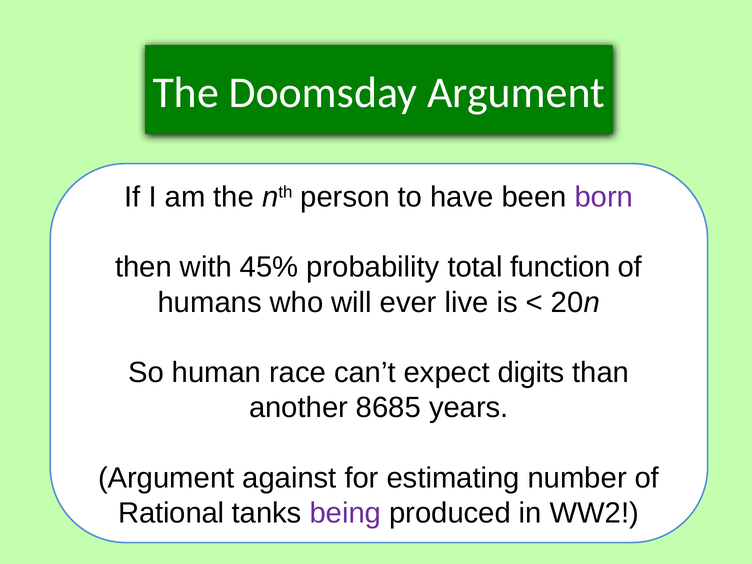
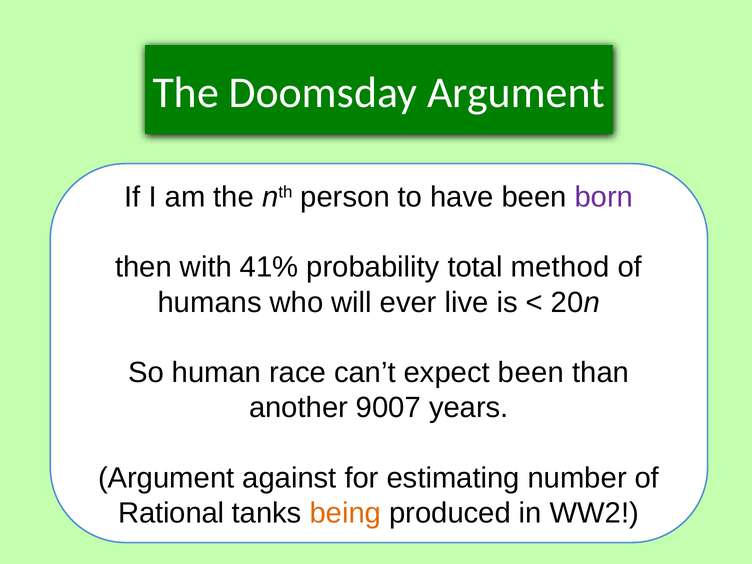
45%: 45% -> 41% (269, 267)
function: function -> method (560, 267)
expect digits: digits -> been (531, 373)
8685: 8685 -> 9007 (388, 408)
being colour: purple -> orange (345, 513)
